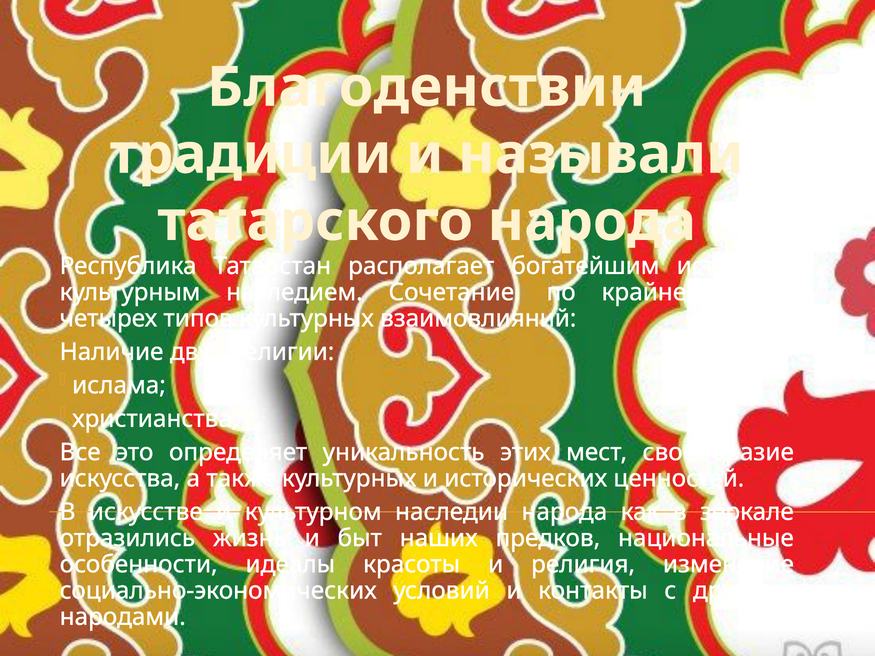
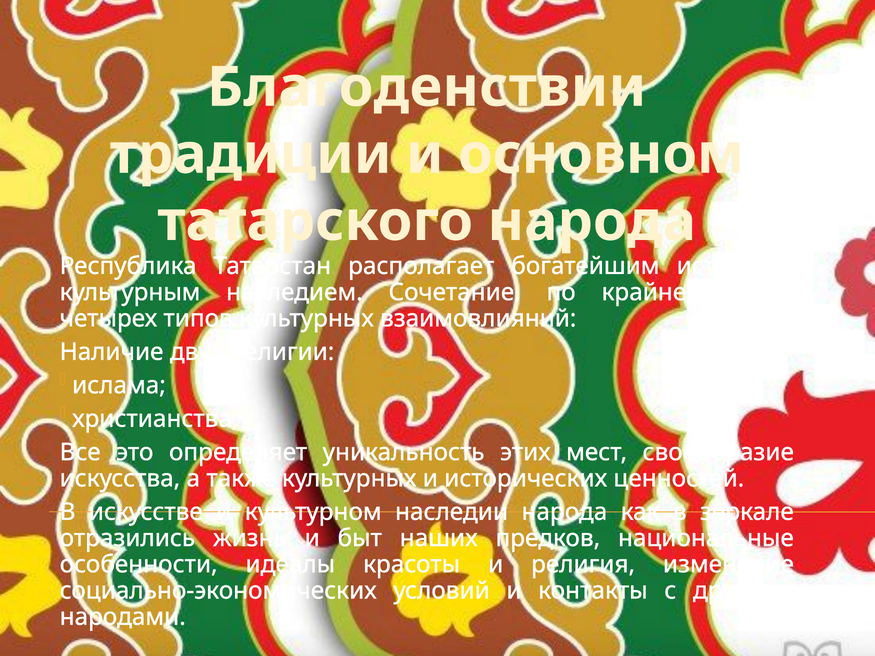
называли: называли -> основном (601, 154)
